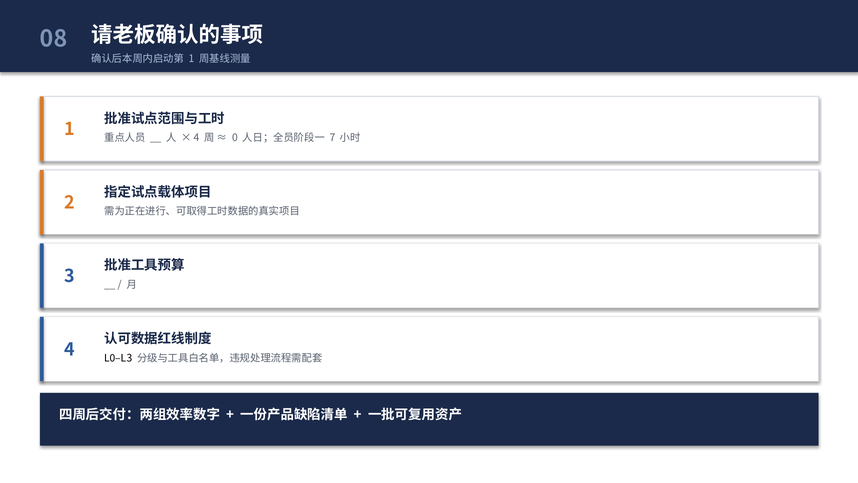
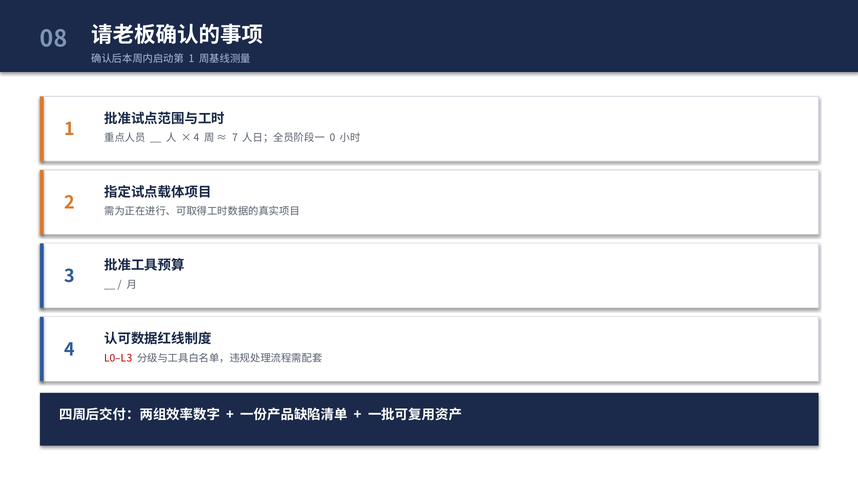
0: 0 -> 7 (235, 138)
7: 7 -> 0 (332, 138)
L0–L3 colour: black -> red (118, 358)
